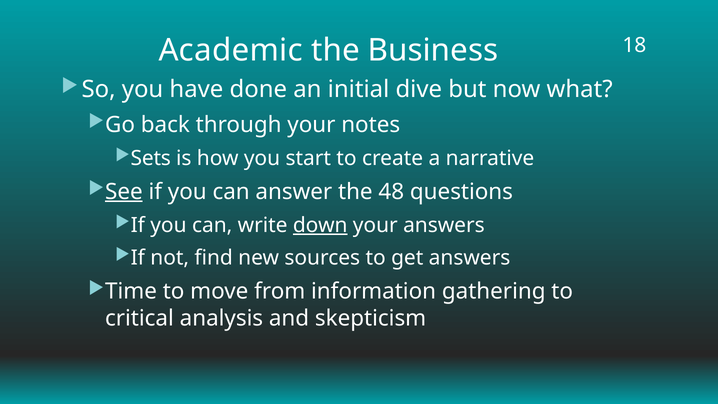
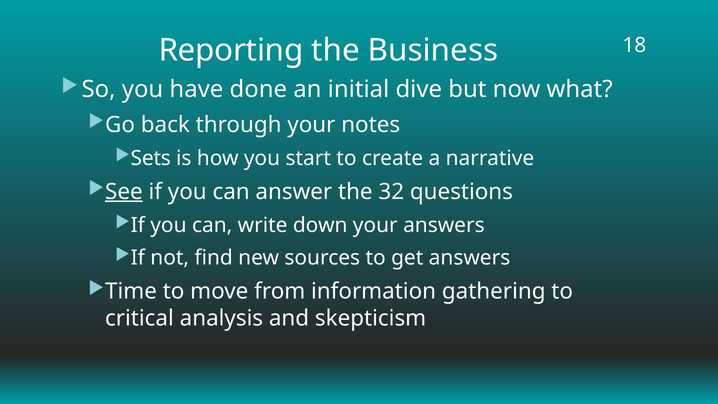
Academic: Academic -> Reporting (231, 50)
48: 48 -> 32 (391, 192)
down underline: present -> none (320, 225)
